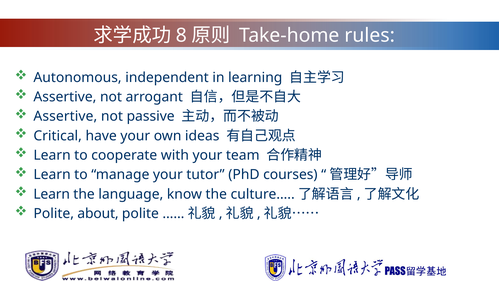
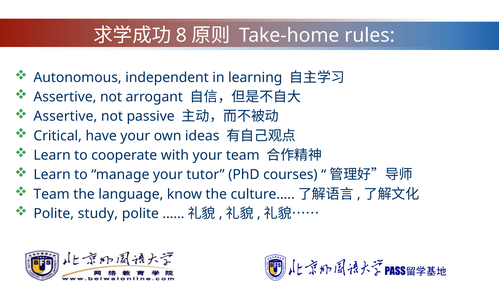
Learn: Learn -> Team (52, 194)
about: about -> study (98, 213)
